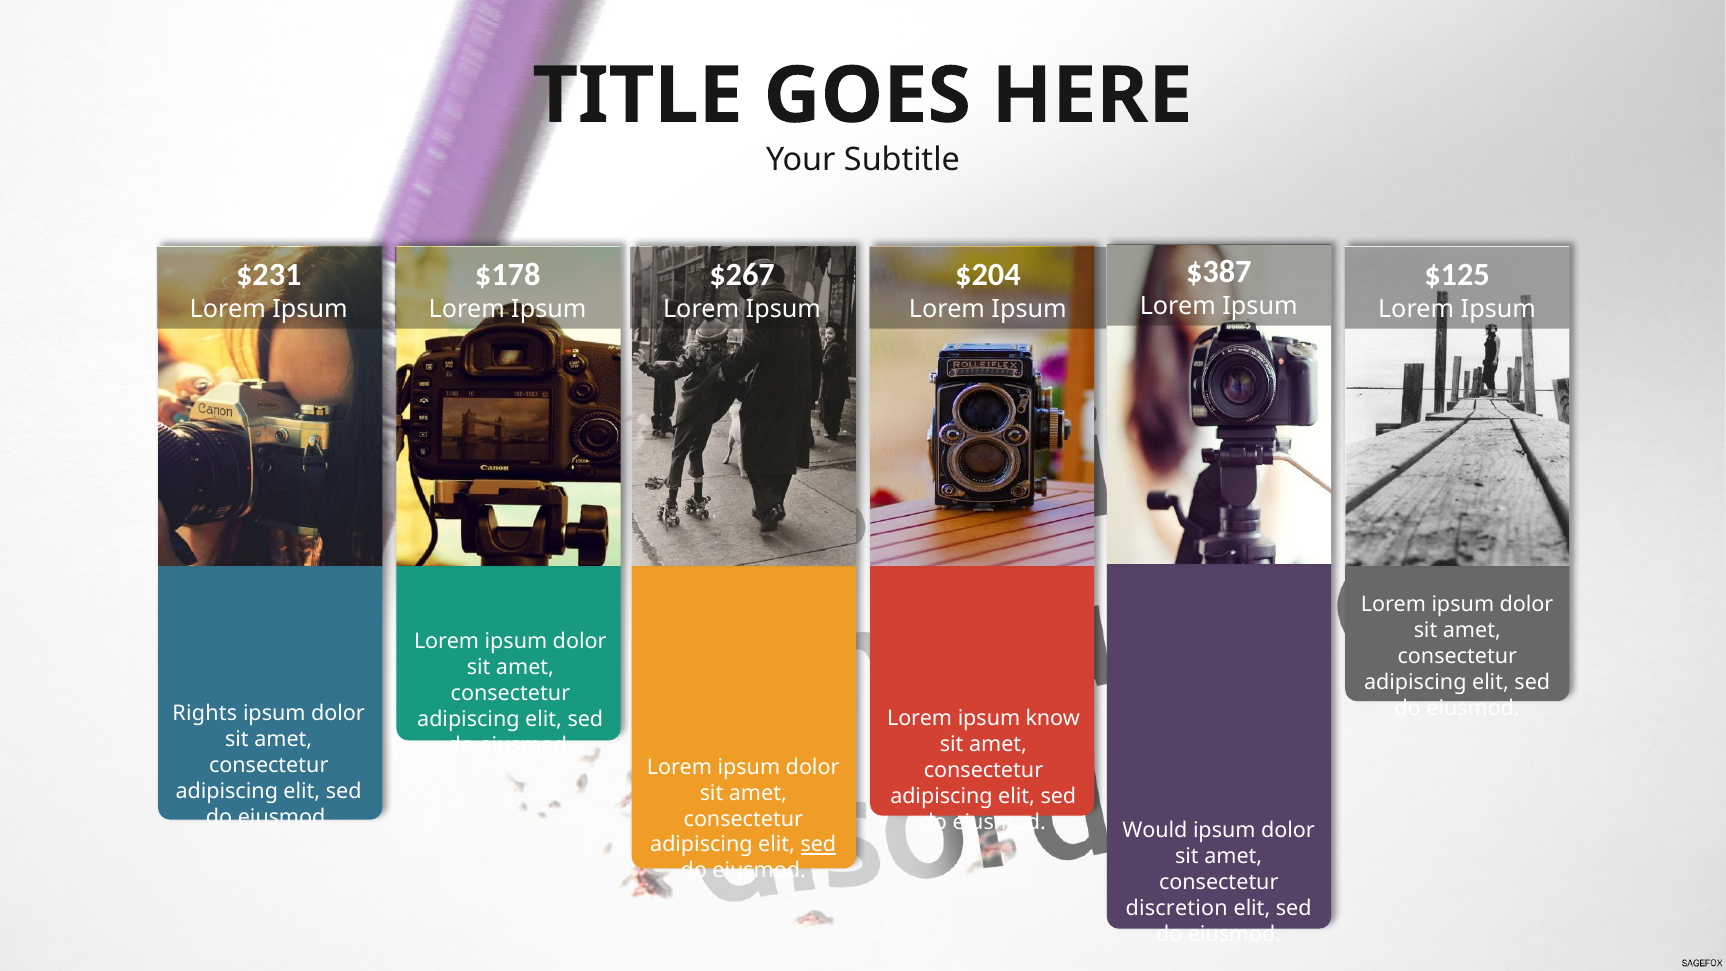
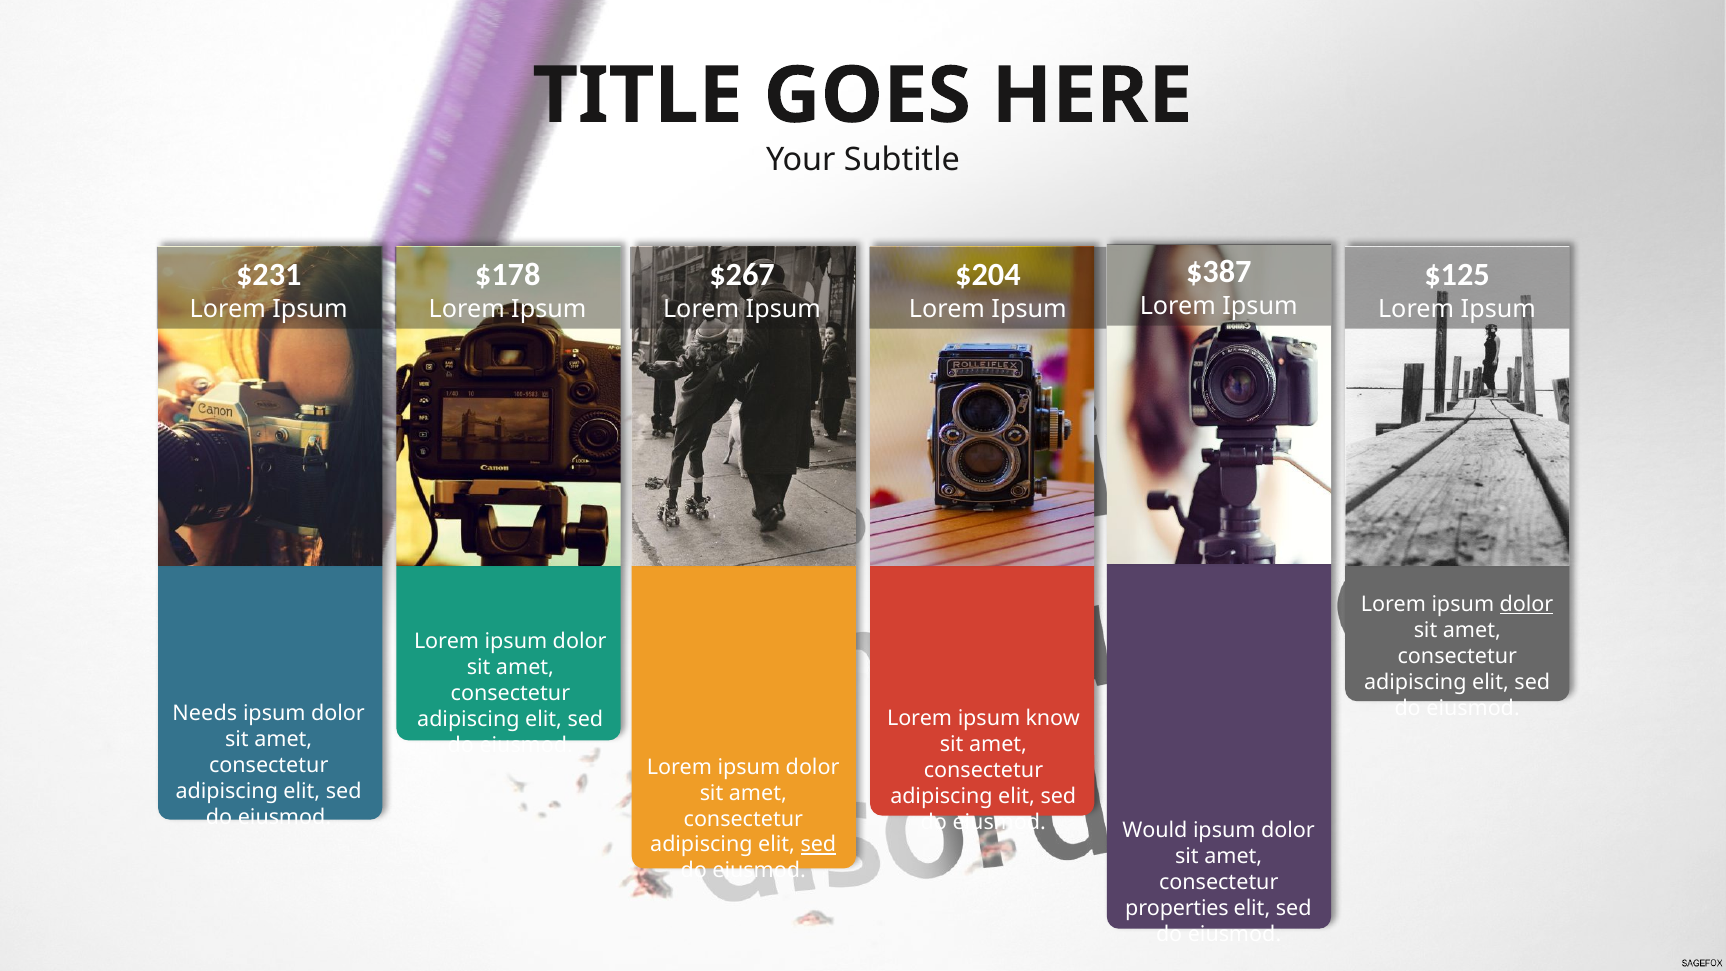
dolor underline: none -> present (1527, 604)
Rights: Rights -> Needs (205, 713)
discretion: discretion -> properties (1177, 908)
